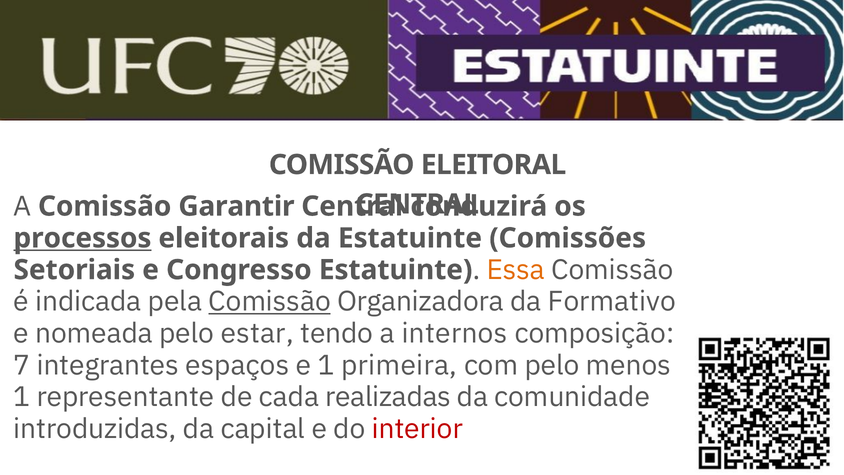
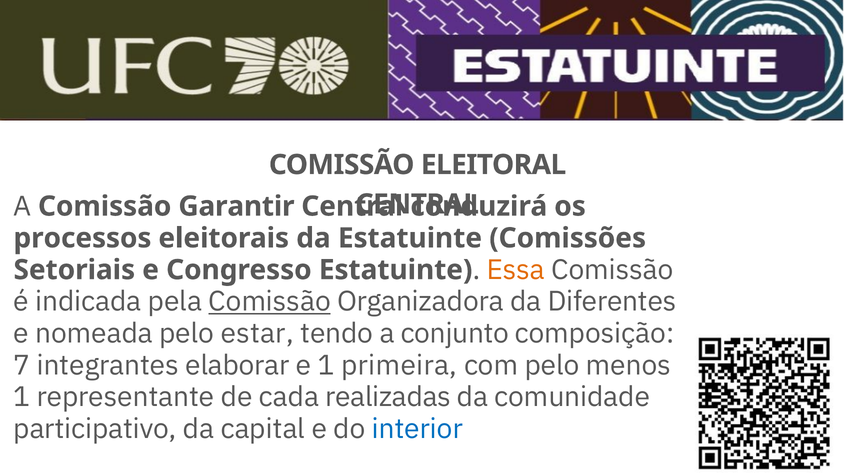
processos underline: present -> none (82, 238)
Formativo: Formativo -> Diferentes (612, 302)
internos: internos -> conjunto (455, 333)
espaços: espaços -> elaborar (237, 365)
introduzidas: introduzidas -> participativo (95, 429)
interior colour: red -> blue (417, 429)
